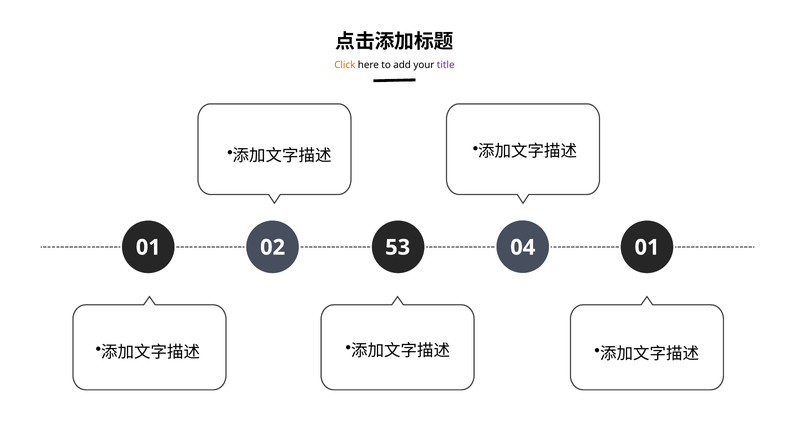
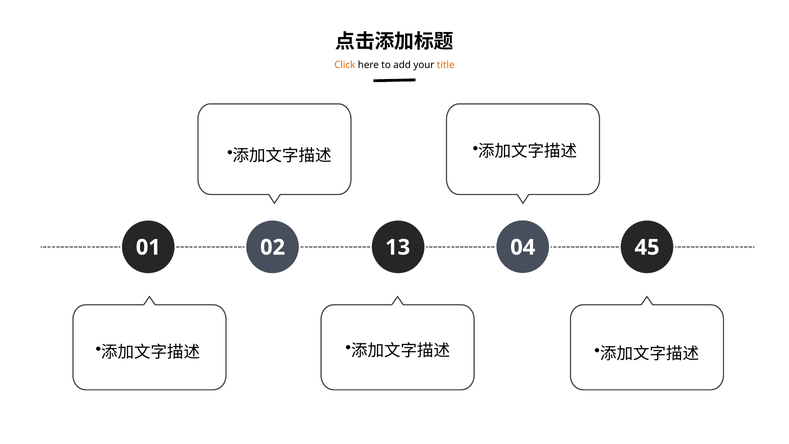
title colour: purple -> orange (446, 65)
53: 53 -> 13 (398, 247)
04 01: 01 -> 45 (647, 247)
